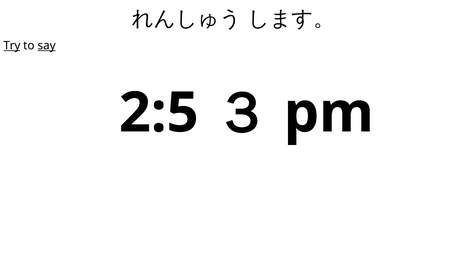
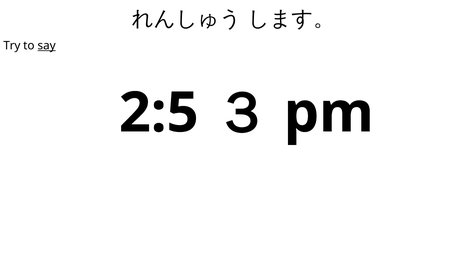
Try underline: present -> none (12, 45)
